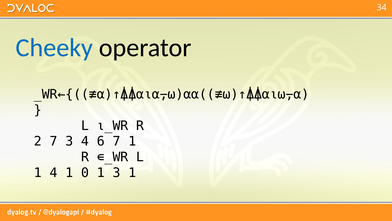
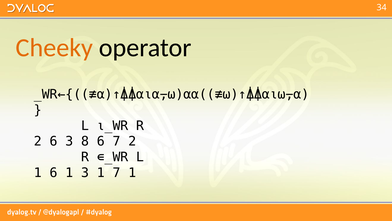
Cheeky colour: blue -> orange (54, 48)
2 7: 7 -> 6 (54, 141)
3 4: 4 -> 8 (85, 141)
7 1: 1 -> 2 (132, 141)
1 4: 4 -> 6 (54, 172)
1 0: 0 -> 3 (85, 172)
1 3: 3 -> 7 (117, 172)
